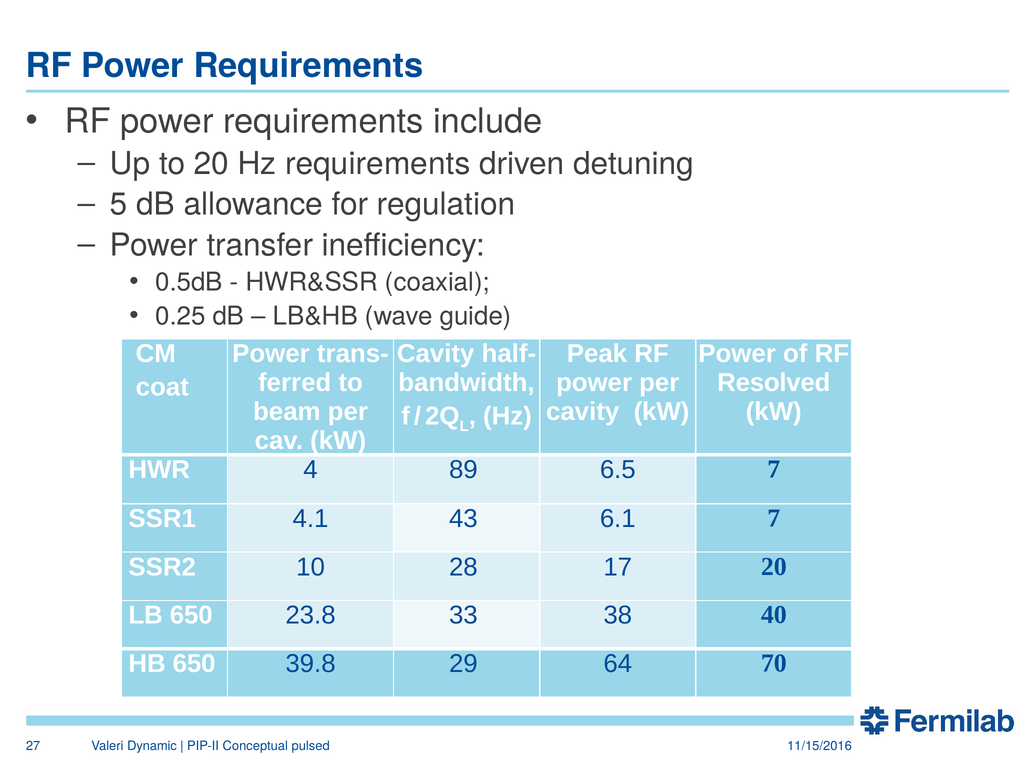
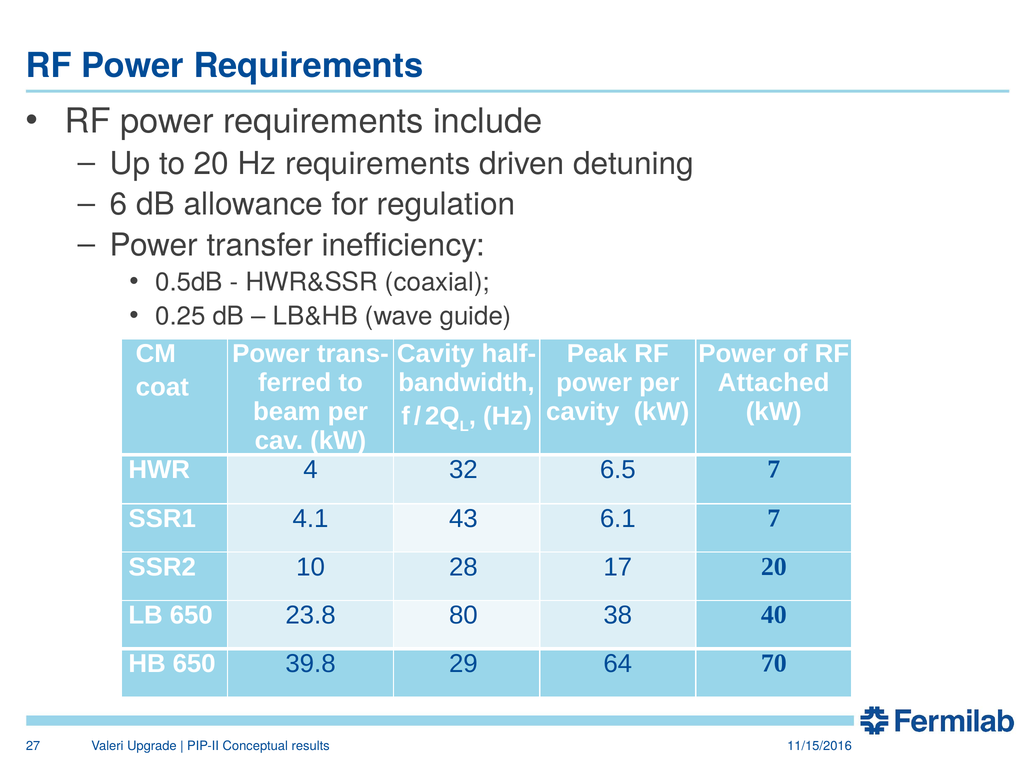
5: 5 -> 6 (119, 204)
Resolved: Resolved -> Attached (774, 383)
89: 89 -> 32 (463, 470)
33: 33 -> 80 (463, 616)
Dynamic: Dynamic -> Upgrade (152, 746)
pulsed: pulsed -> results (311, 746)
